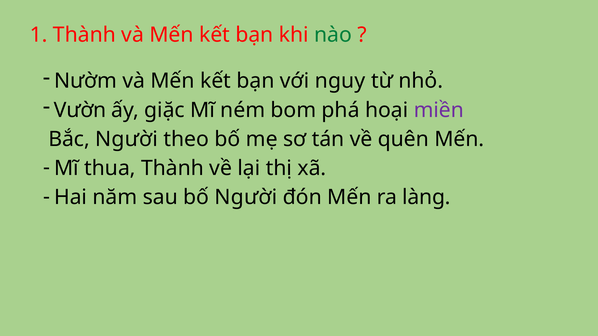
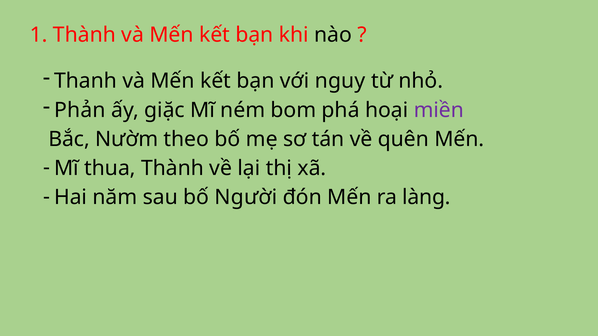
nào colour: green -> black (333, 35)
Nườm: Nườm -> Thanh (86, 81)
Vườn: Vườn -> Phản (80, 110)
Bắc Người: Người -> Nườm (127, 139)
